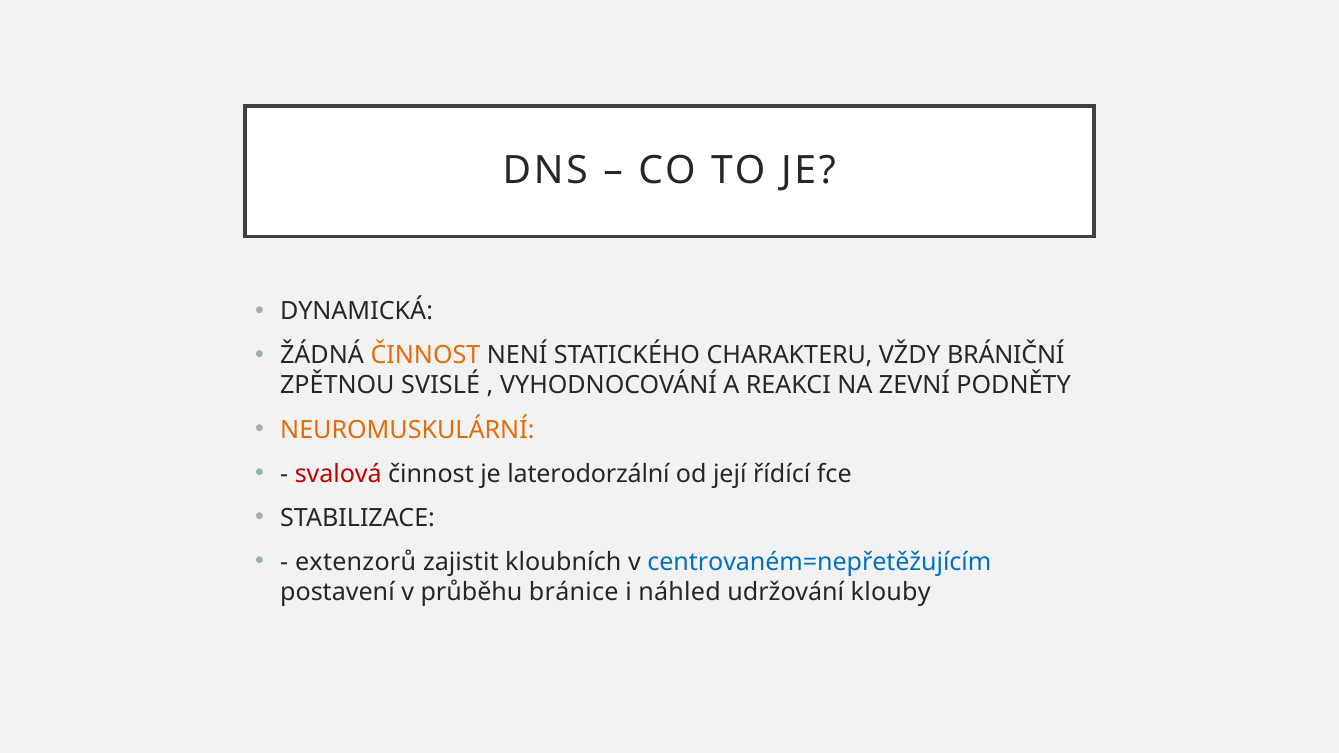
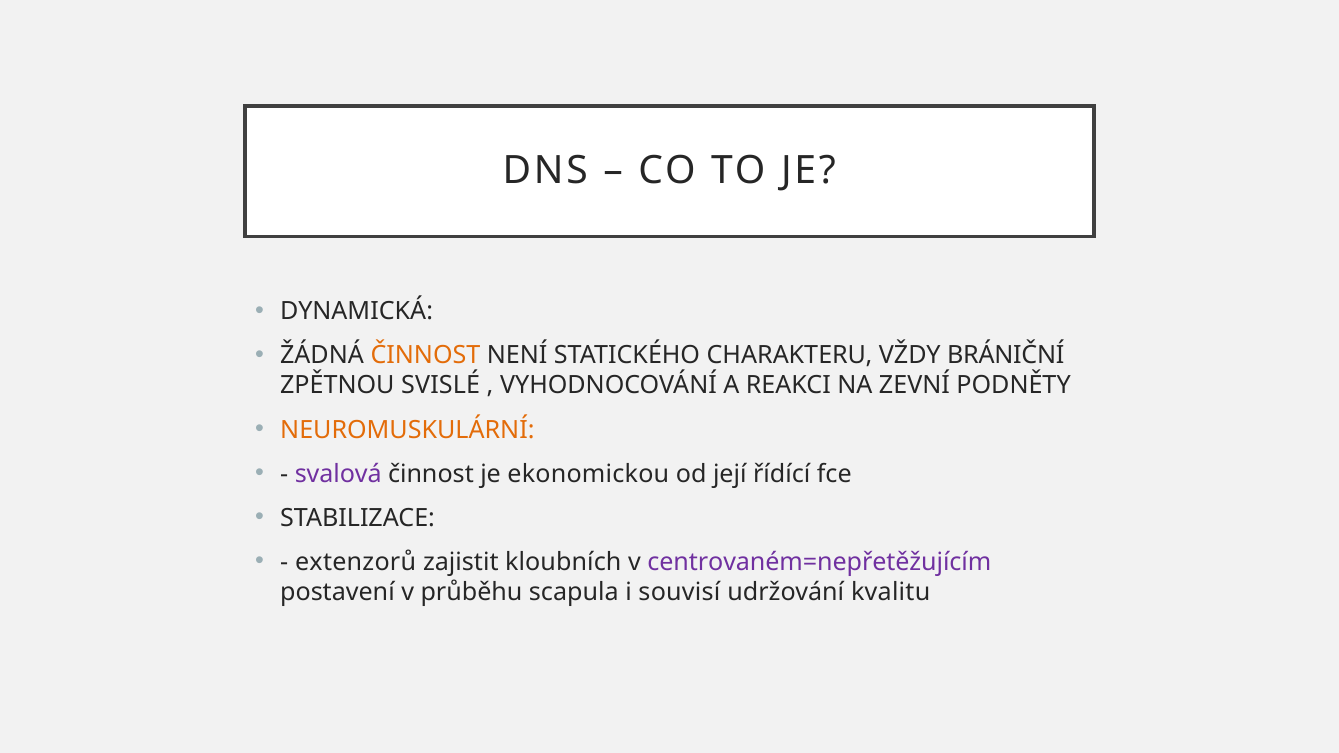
svalová colour: red -> purple (338, 474)
laterodorzální: laterodorzální -> ekonomickou (588, 474)
centrovaném=nepřetěžujícím colour: blue -> purple (819, 562)
bránice: bránice -> scapula (574, 592)
náhled: náhled -> souvisí (679, 592)
klouby: klouby -> kvalitu (891, 592)
